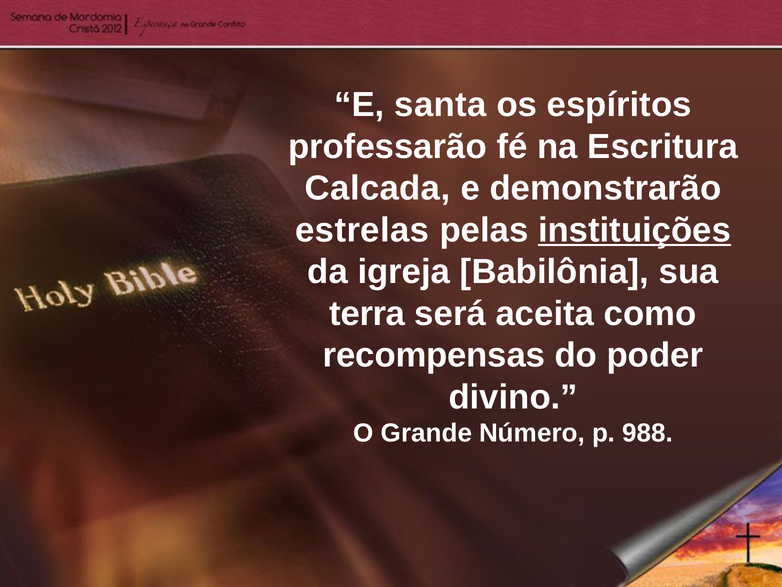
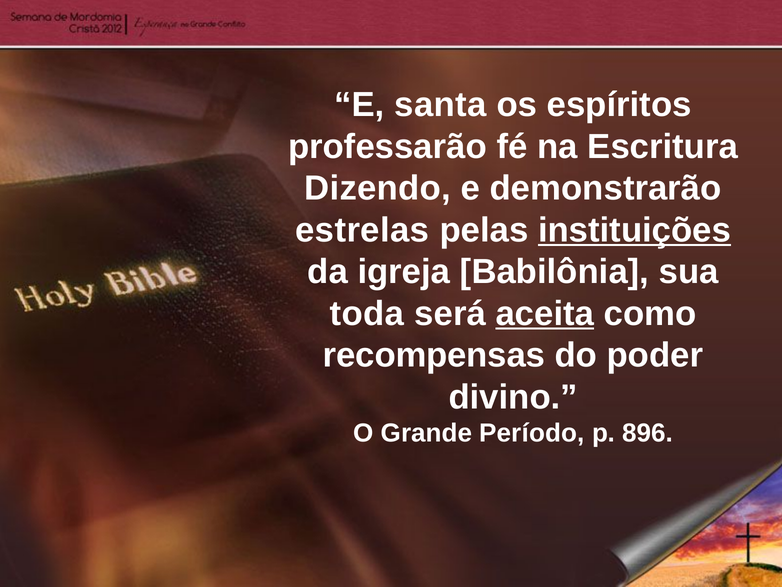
Calcada: Calcada -> Dizendo (378, 188)
terra: terra -> toda (367, 313)
aceita underline: none -> present (545, 313)
Número: Número -> Período (532, 433)
988: 988 -> 896 (648, 433)
